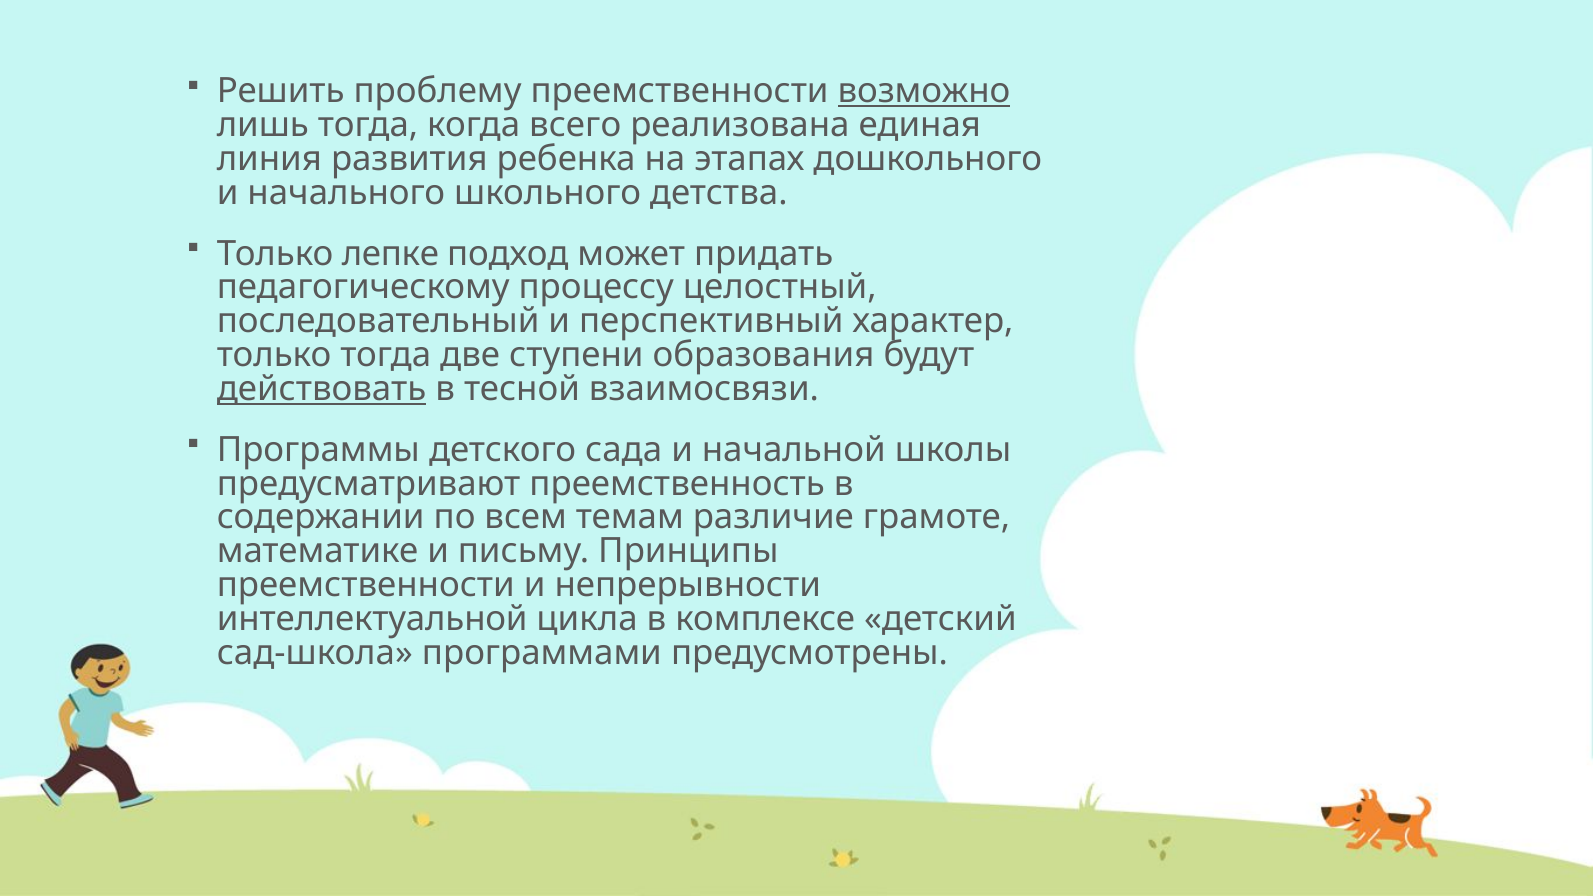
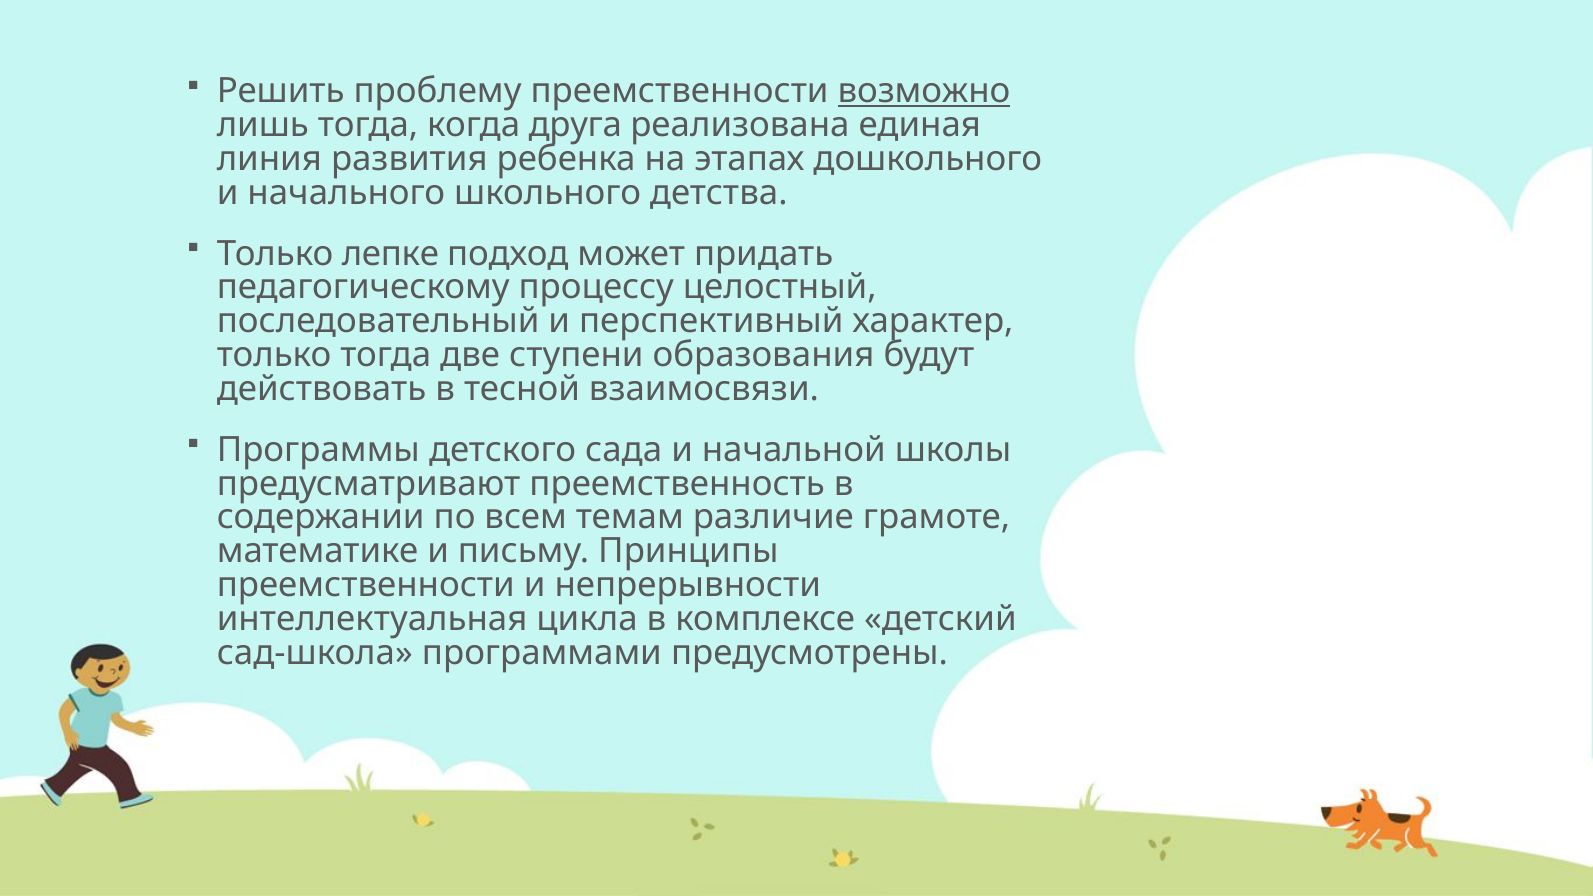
всего: всего -> друга (575, 125)
действовать underline: present -> none (322, 389)
интеллектуальной: интеллектуальной -> интеллектуальная (372, 619)
